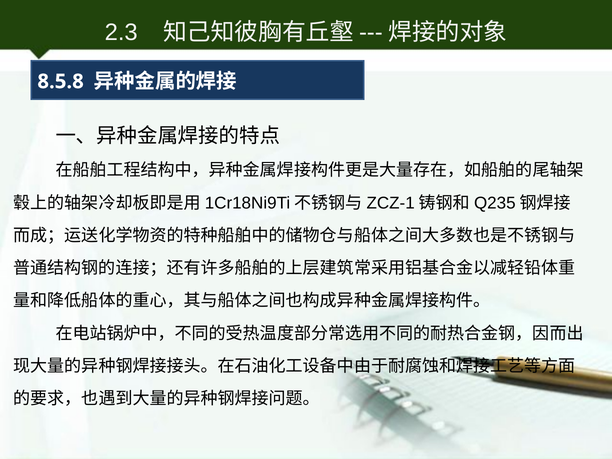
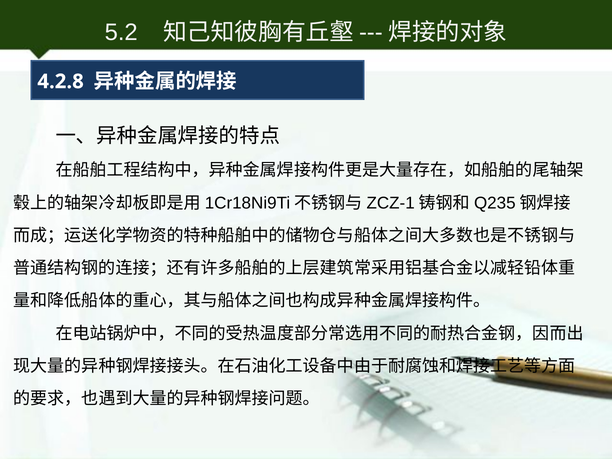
2.3: 2.3 -> 5.2 (121, 33)
8.5.8: 8.5.8 -> 4.2.8 (61, 81)
